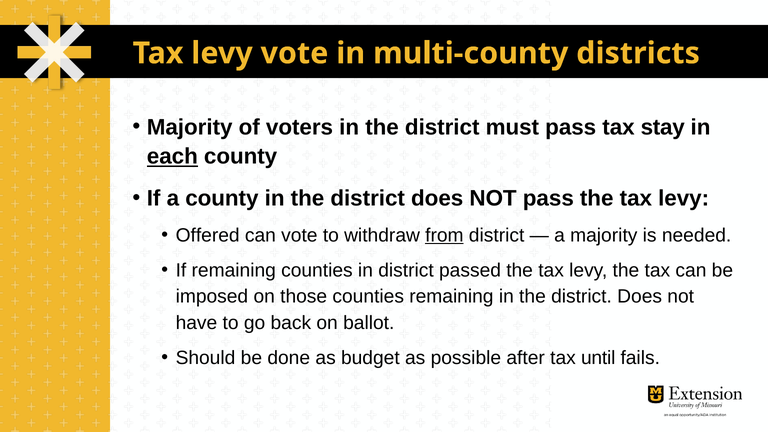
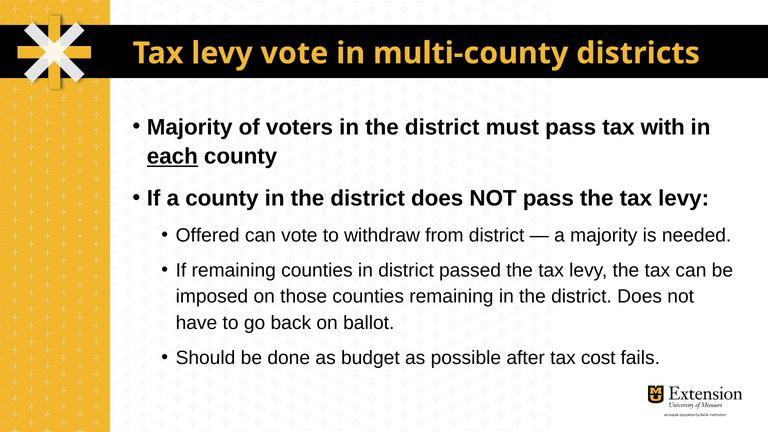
stay: stay -> with (663, 127)
from underline: present -> none (444, 235)
until: until -> cost (598, 358)
